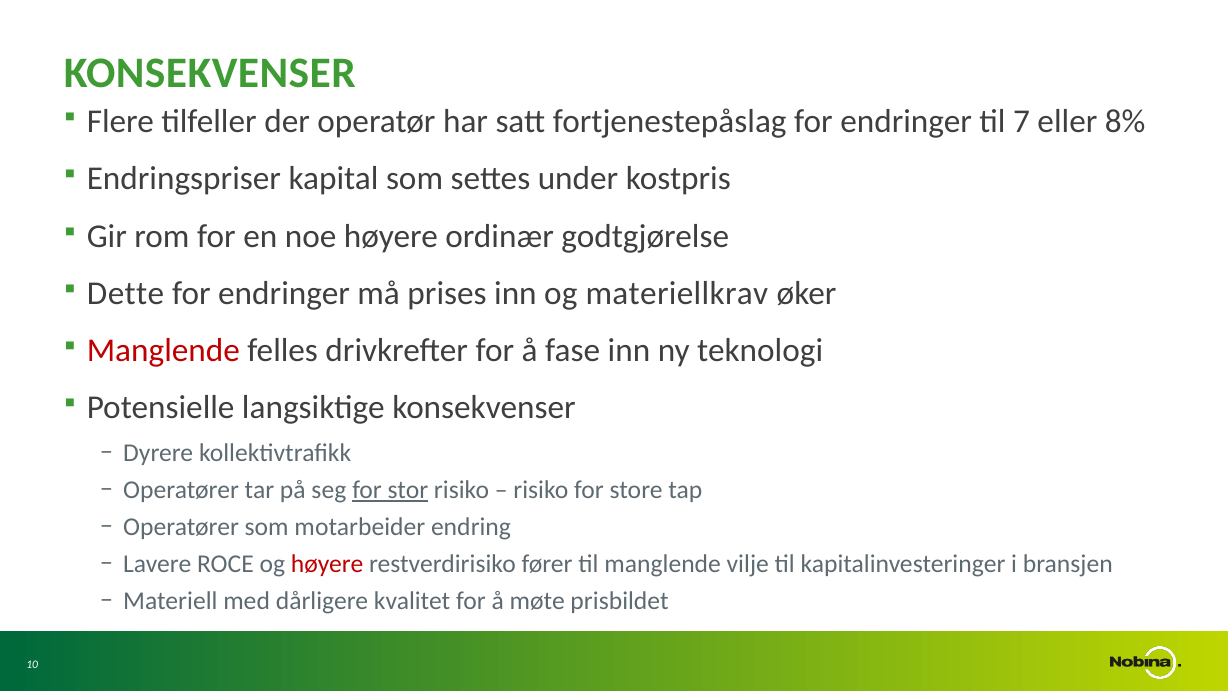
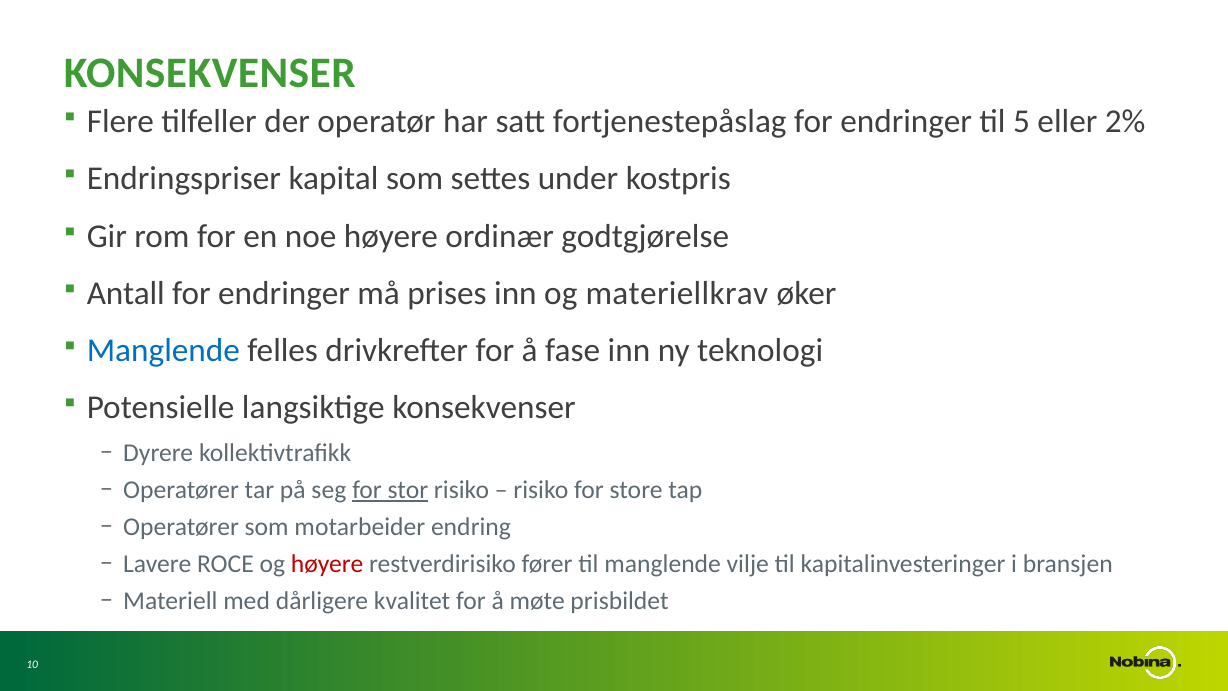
7: 7 -> 5 (1022, 122)
8%: 8% -> 2% (1125, 122)
Dette: Dette -> Antall (126, 293)
Manglende colour: red -> blue (163, 351)
